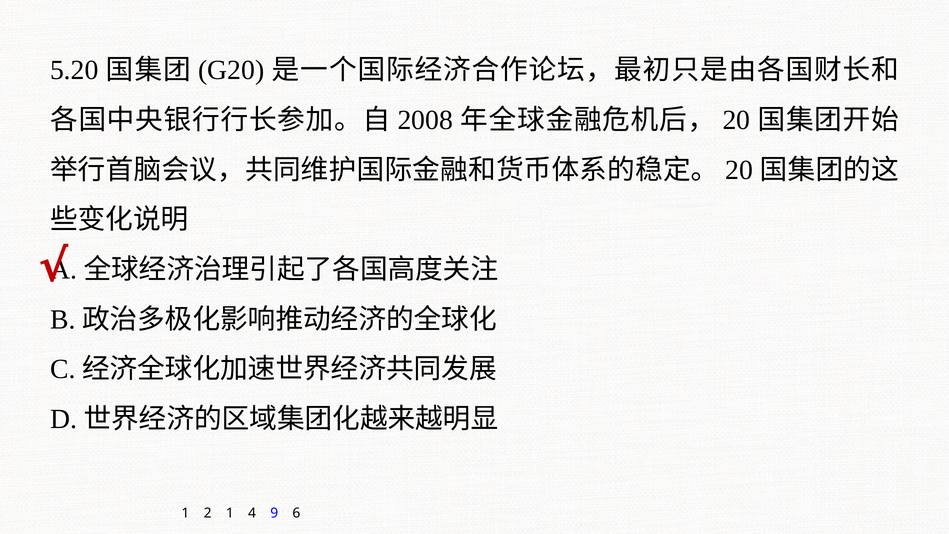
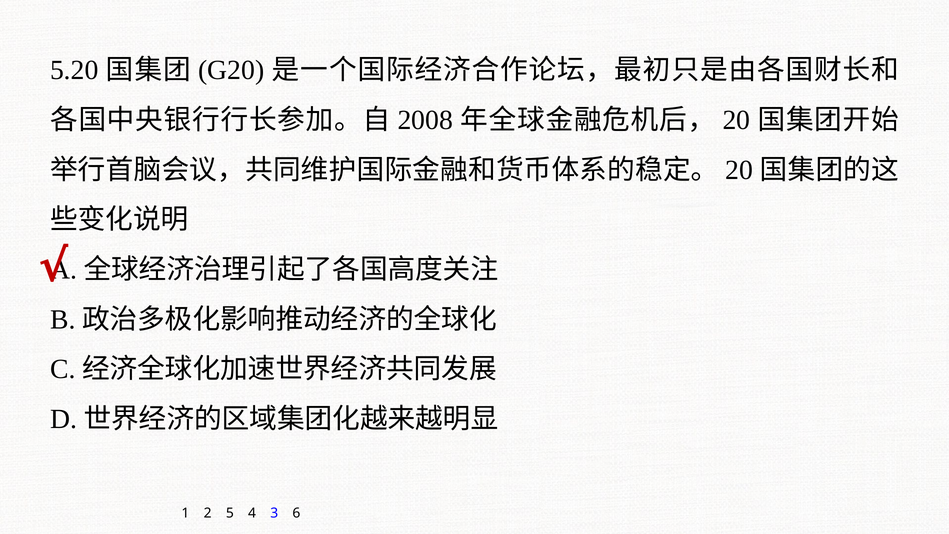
2 1: 1 -> 5 (230, 513)
9: 9 -> 3 (274, 513)
